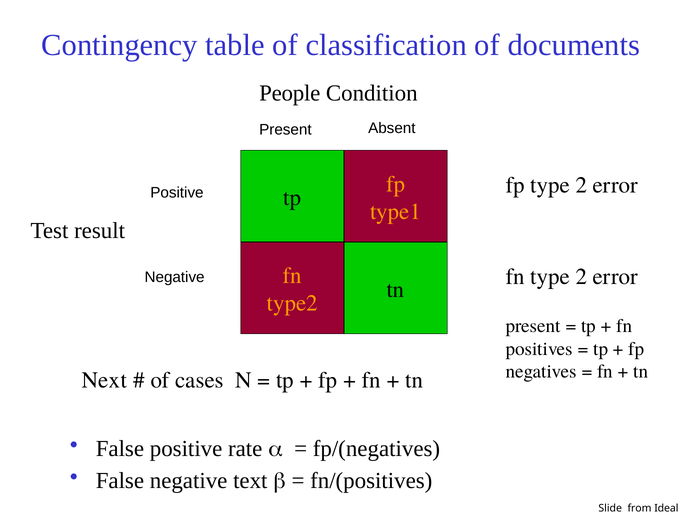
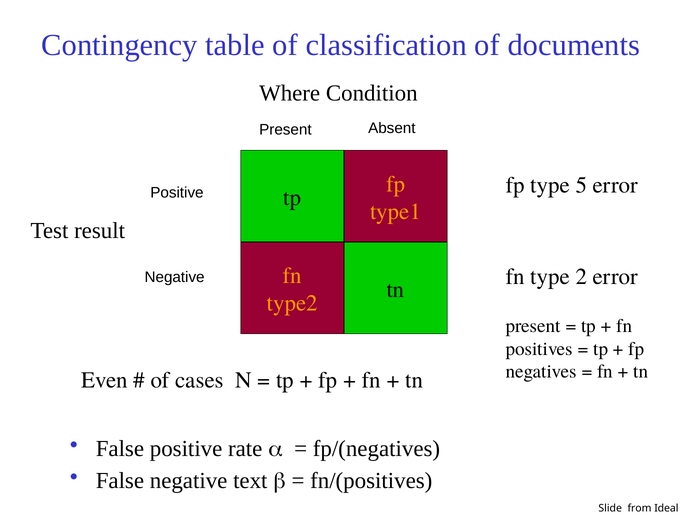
People: People -> Where (290, 93)
fp type 2: 2 -> 5 (581, 185)
Next: Next -> Even (105, 380)
